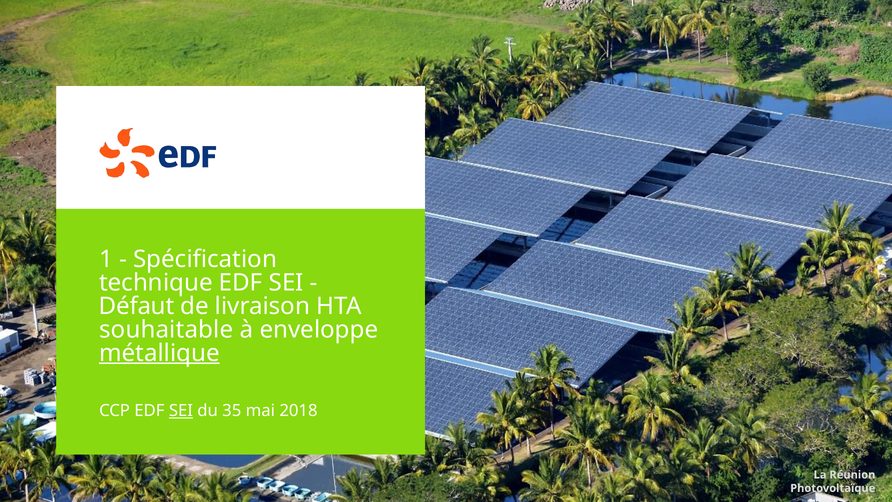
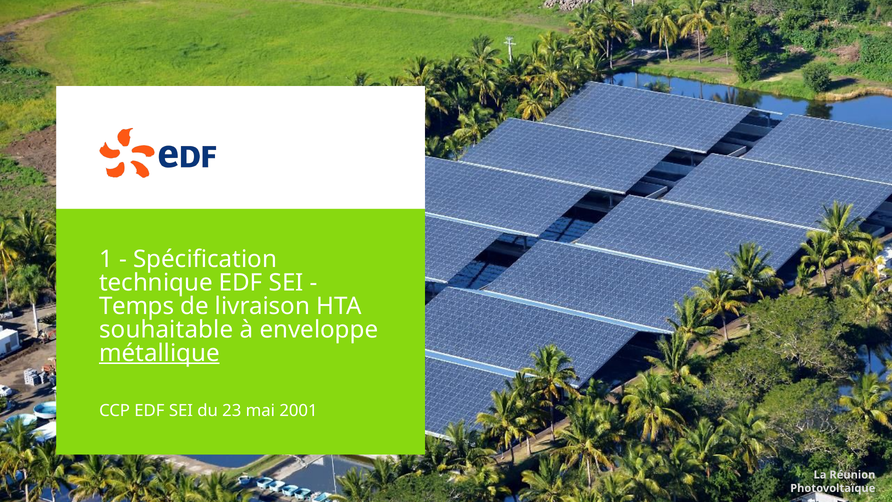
Défaut: Défaut -> Temps (137, 306)
SEI underline: present -> none (181, 410)
35: 35 -> 23 (232, 410)
2018: 2018 -> 2001 (298, 410)
